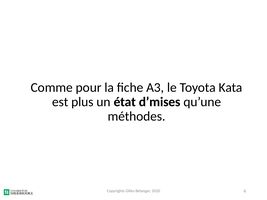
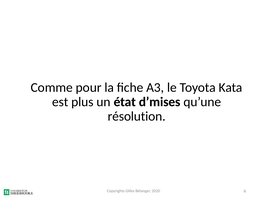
méthodes: méthodes -> résolution (137, 116)
